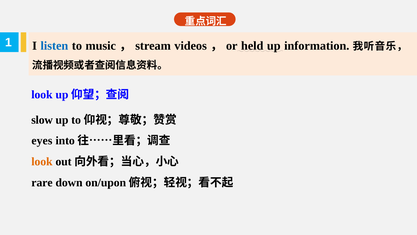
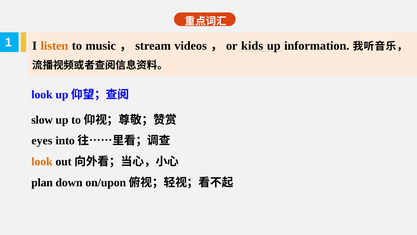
listen colour: blue -> orange (54, 46)
held: held -> kids (252, 46)
rare: rare -> plan (42, 182)
